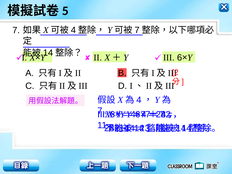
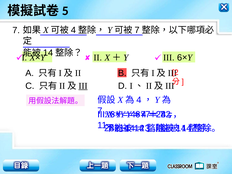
III underline: none -> present (83, 86)
